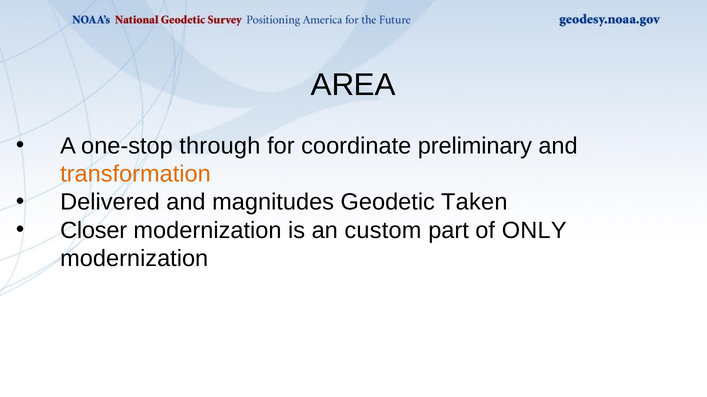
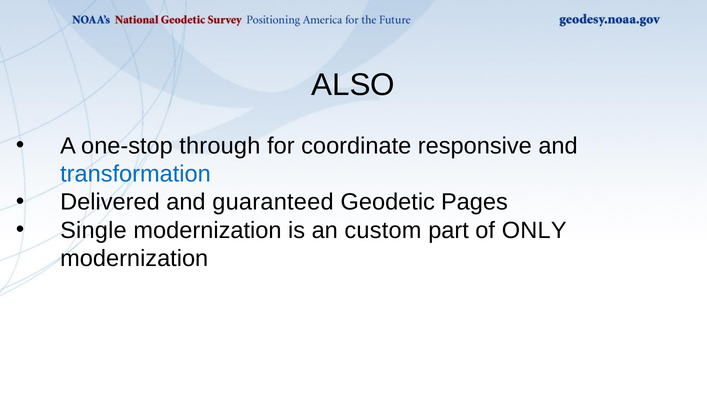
AREA: AREA -> ALSO (353, 85)
preliminary: preliminary -> responsive (475, 146)
transformation colour: orange -> blue (135, 174)
magnitudes: magnitudes -> guaranteed (273, 203)
Taken: Taken -> Pages (474, 203)
Closer: Closer -> Single (93, 231)
